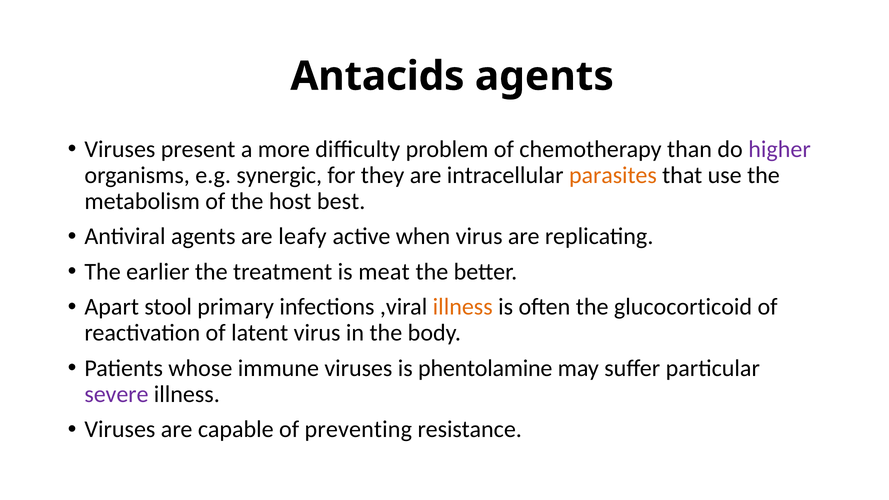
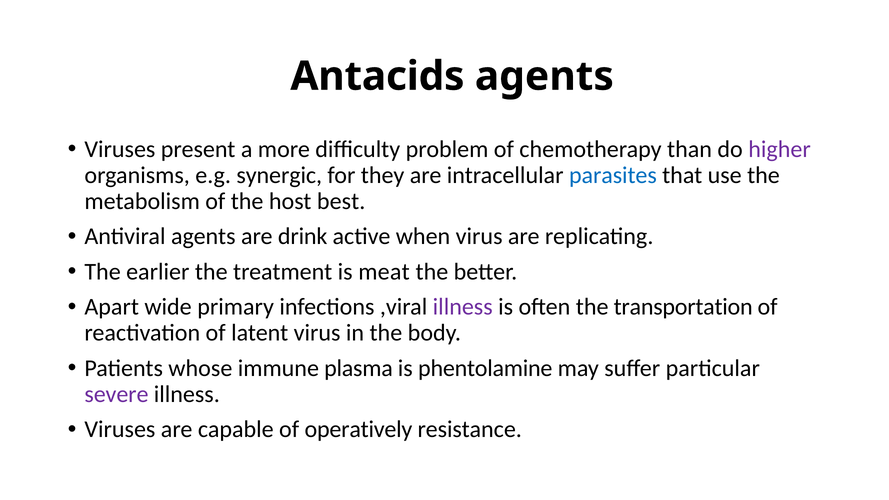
parasites colour: orange -> blue (613, 175)
leafy: leafy -> drink (303, 237)
stool: stool -> wide (168, 307)
illness colour: orange -> purple (463, 307)
glucocorticoid: glucocorticoid -> transportation (683, 307)
immune viruses: viruses -> plasma (358, 368)
preventing: preventing -> operatively (358, 430)
